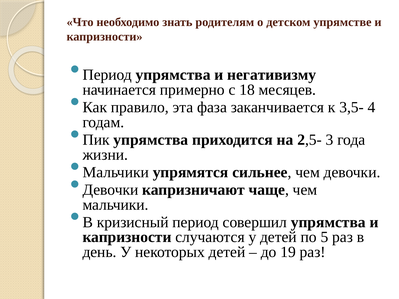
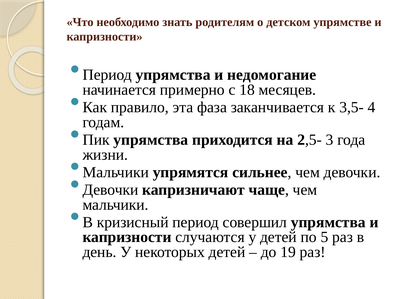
негативизму: негативизму -> недомогание (272, 75)
